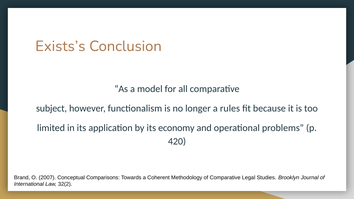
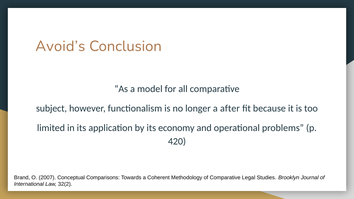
Exists’s: Exists’s -> Avoid’s (60, 46)
rules: rules -> after (230, 108)
